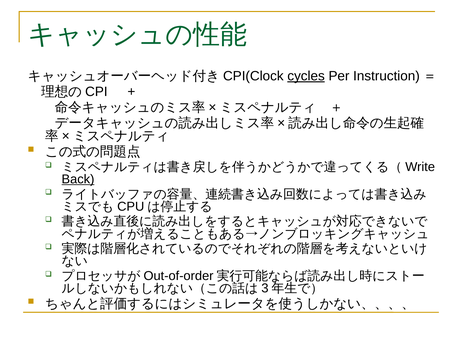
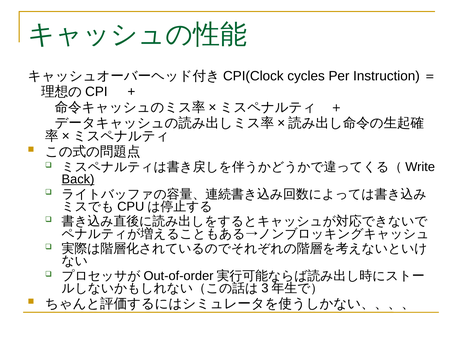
cycles underline: present -> none (306, 76)
